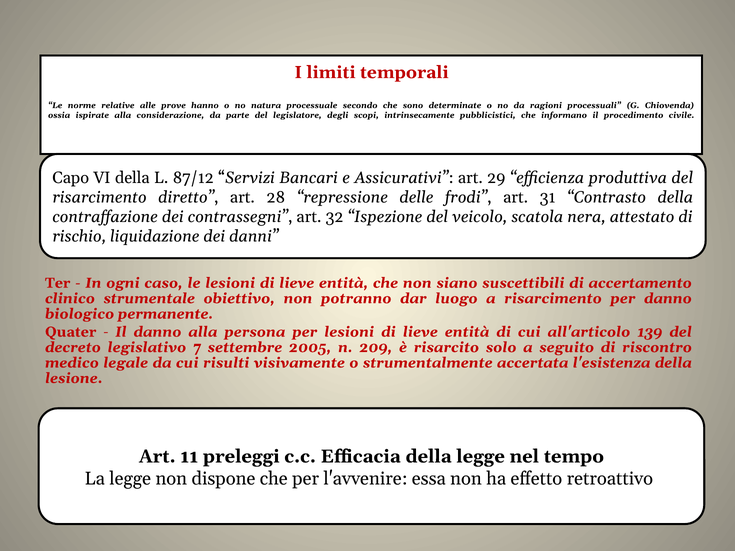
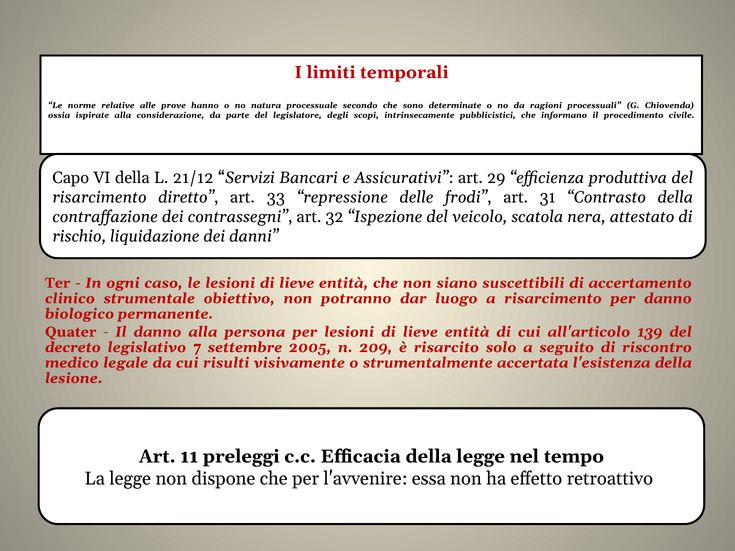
87/12: 87/12 -> 21/12 (193, 178)
28: 28 -> 33 (276, 197)
